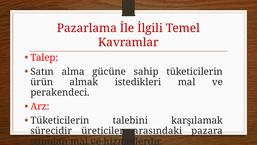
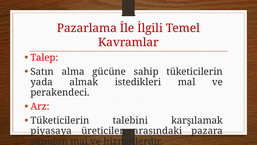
ürün: ürün -> yada (42, 82)
sürecidir: sürecidir -> piyasaya (51, 131)
